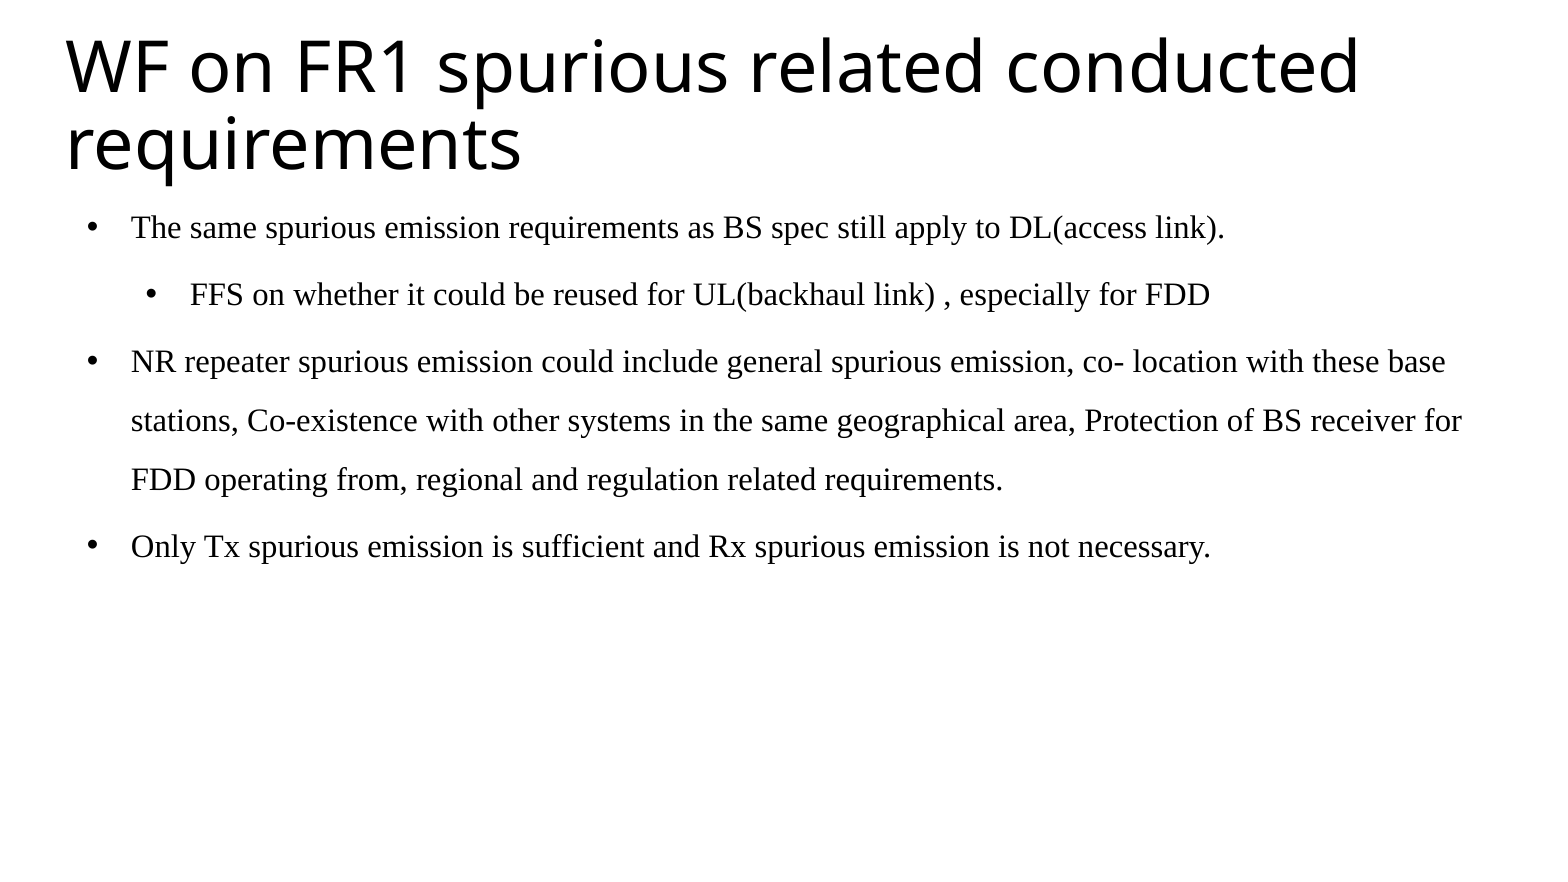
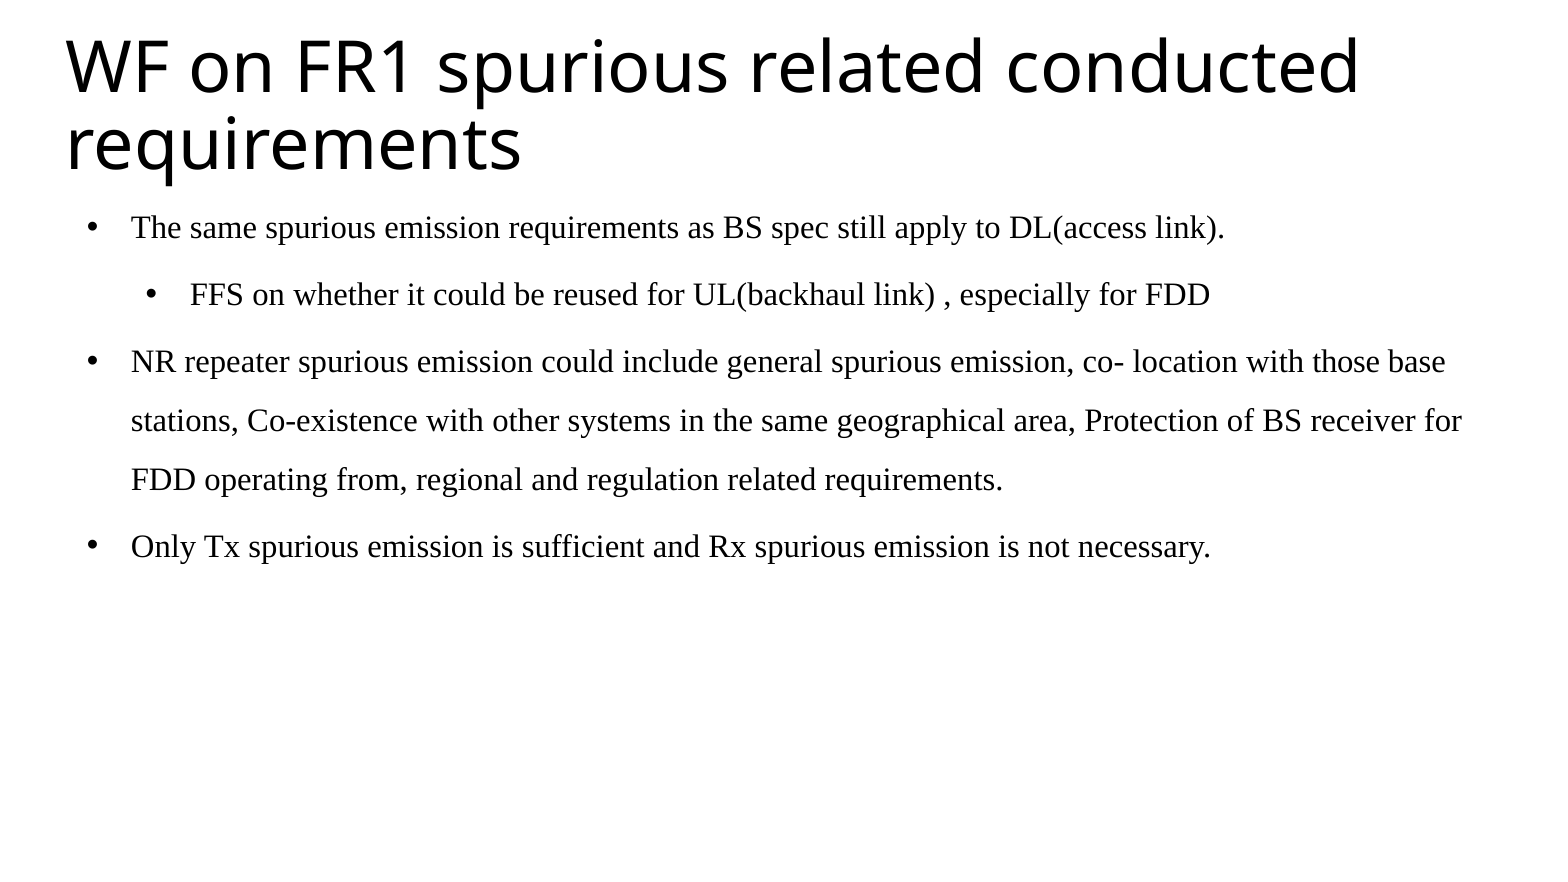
these: these -> those (1346, 362)
